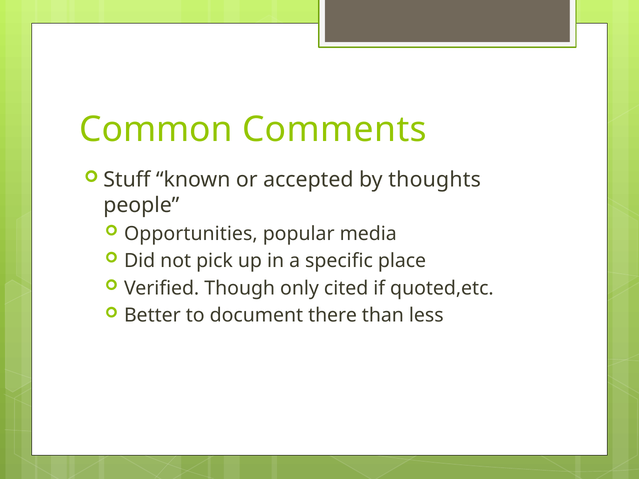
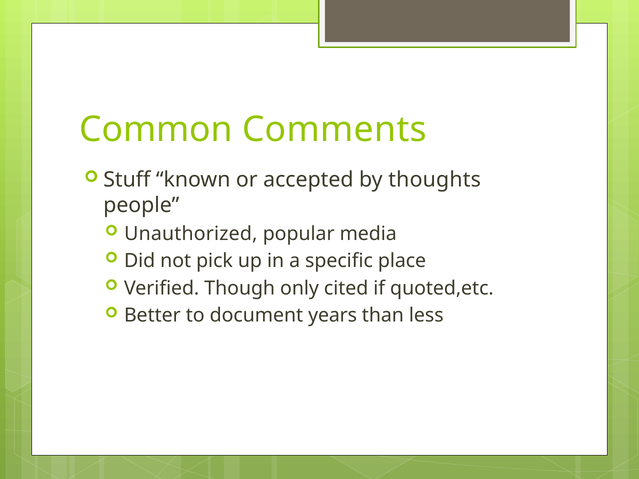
Opportunities: Opportunities -> Unauthorized (191, 234)
there: there -> years (333, 316)
